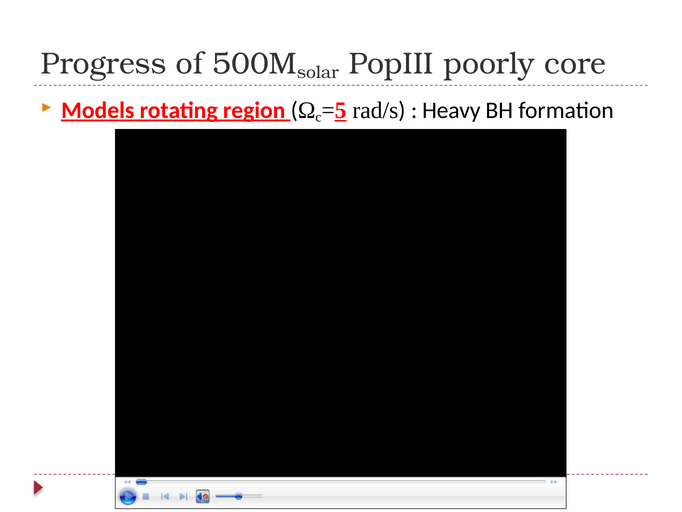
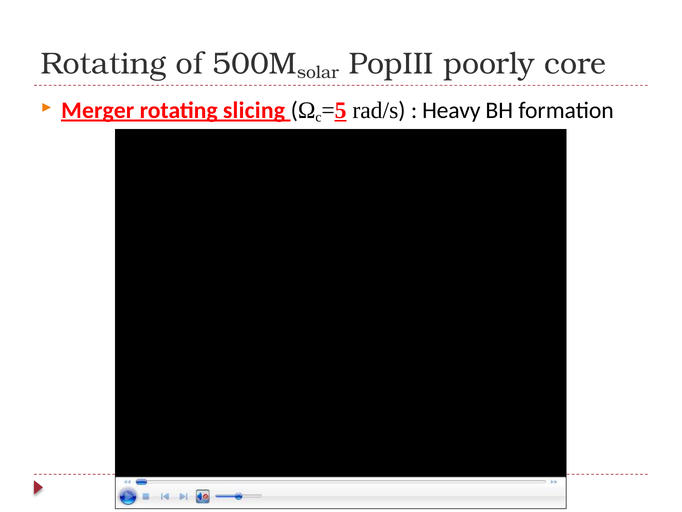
Progress: Progress -> Rotating (104, 64)
Models: Models -> Merger (98, 110)
region: region -> slicing (254, 110)
